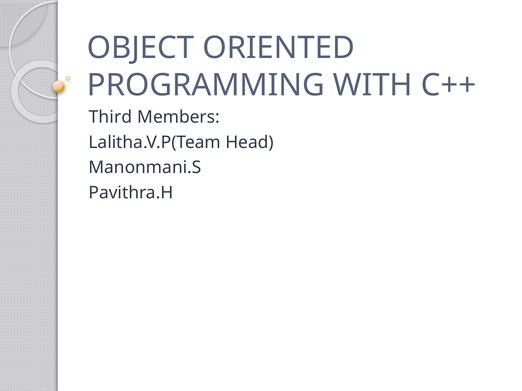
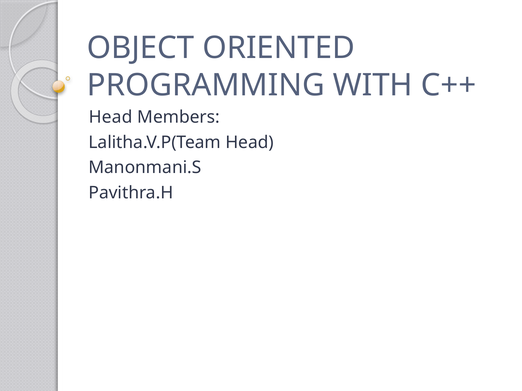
Third: Third -> Head (111, 117)
